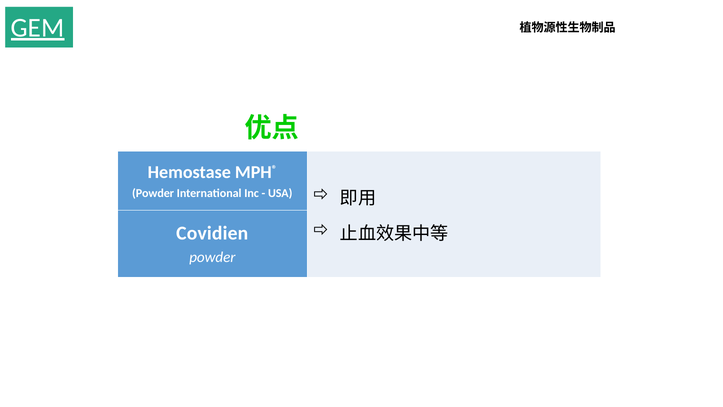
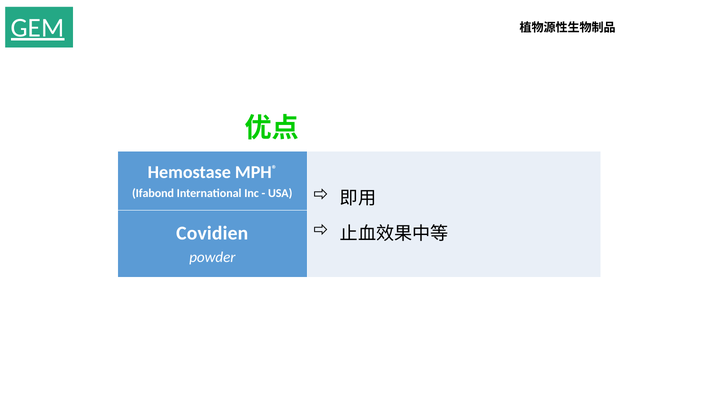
Powder: Powder -> Ifabond (153, 193)
